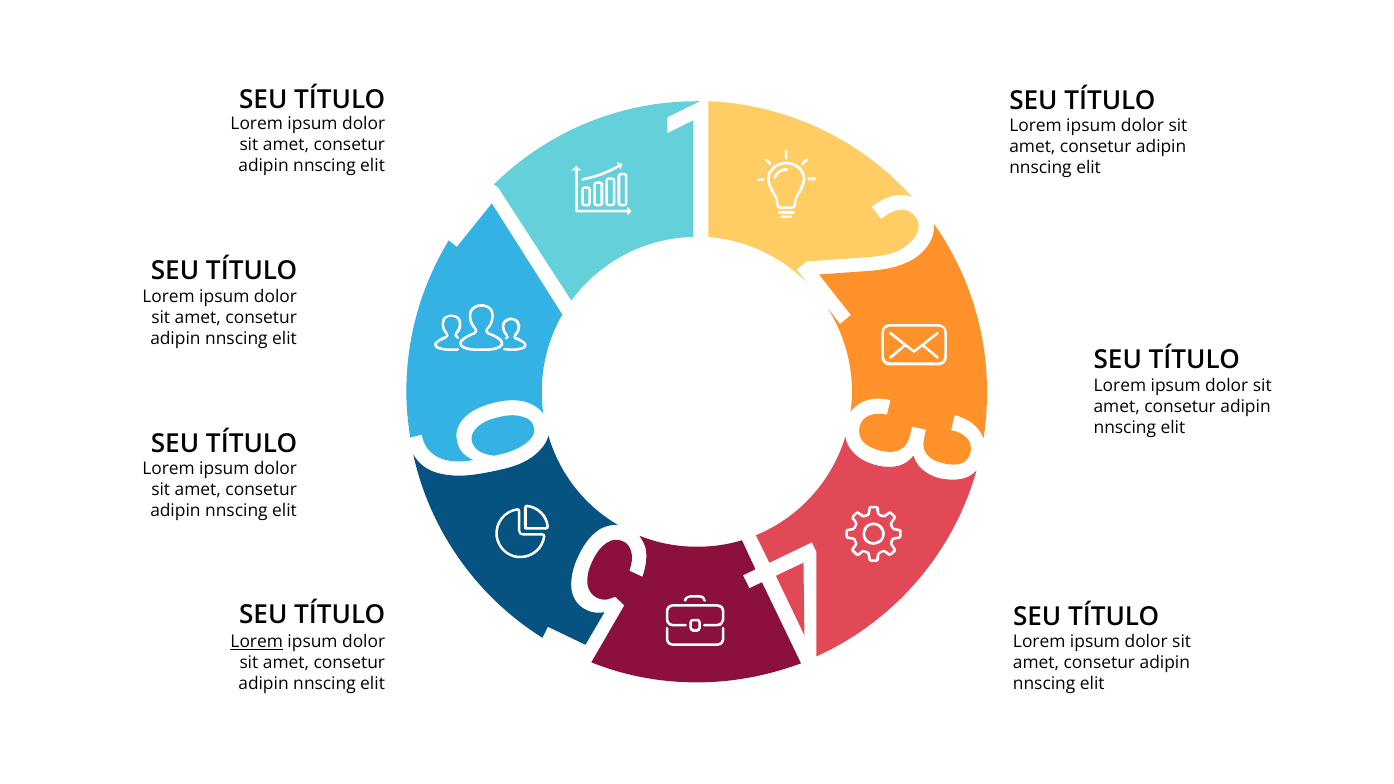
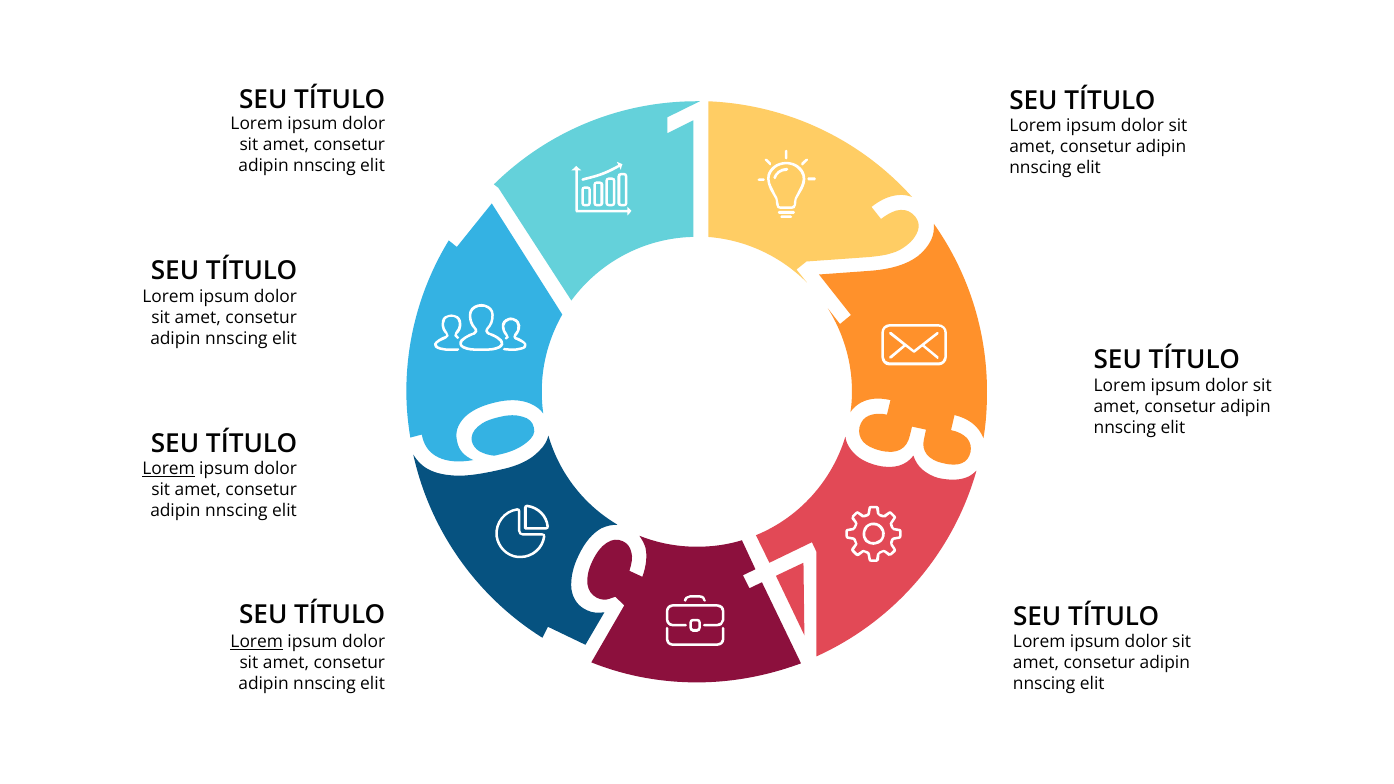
Lorem underline: none -> present (169, 469)
